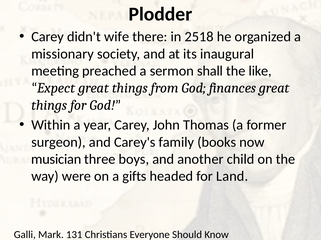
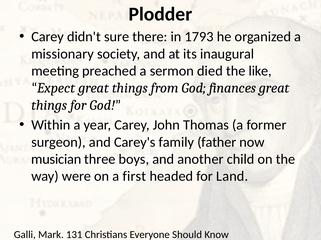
wife: wife -> sure (117, 37)
2518: 2518 -> 1793 (199, 37)
shall: shall -> died (210, 71)
books: books -> father (217, 143)
gifts: gifts -> first (134, 177)
